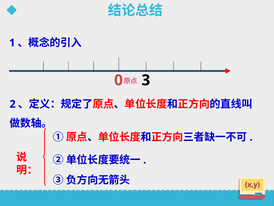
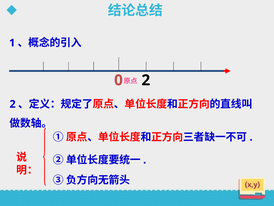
0 3: 3 -> 2 (146, 80)
